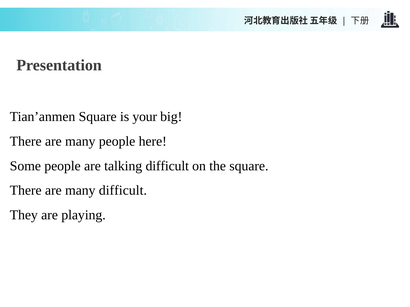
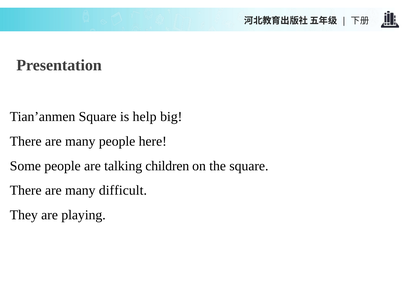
your: your -> help (145, 117)
talking difficult: difficult -> children (167, 166)
